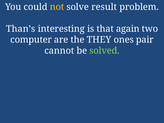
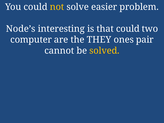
result: result -> easier (104, 7)
Than’s: Than’s -> Node’s (21, 29)
that again: again -> could (128, 29)
solved colour: light green -> yellow (104, 51)
